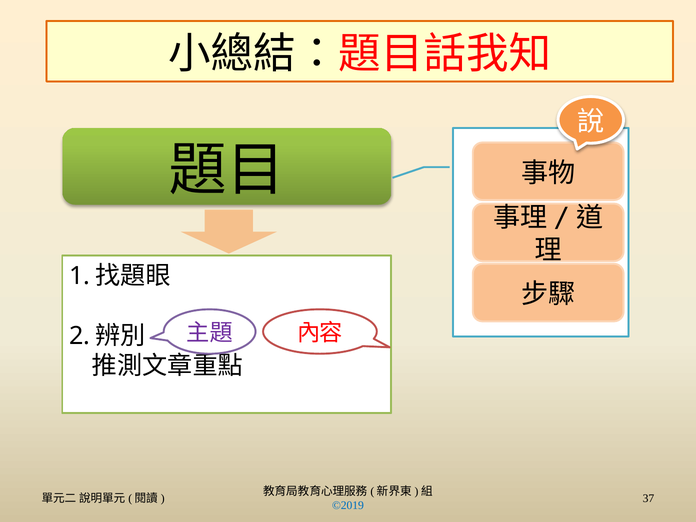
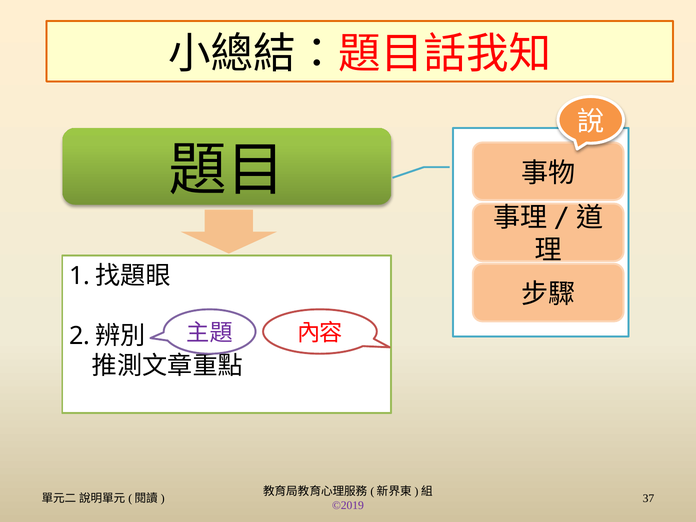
©2019 colour: blue -> purple (348, 505)
